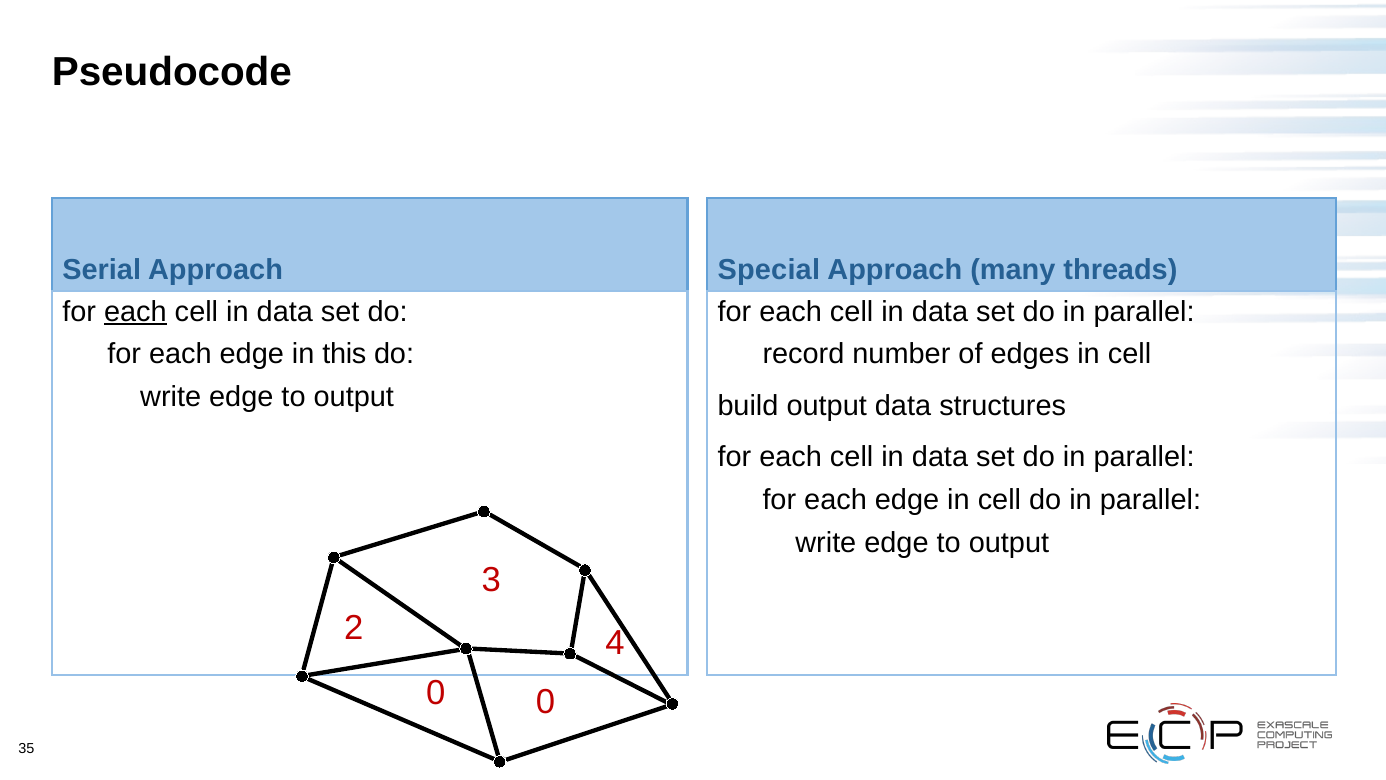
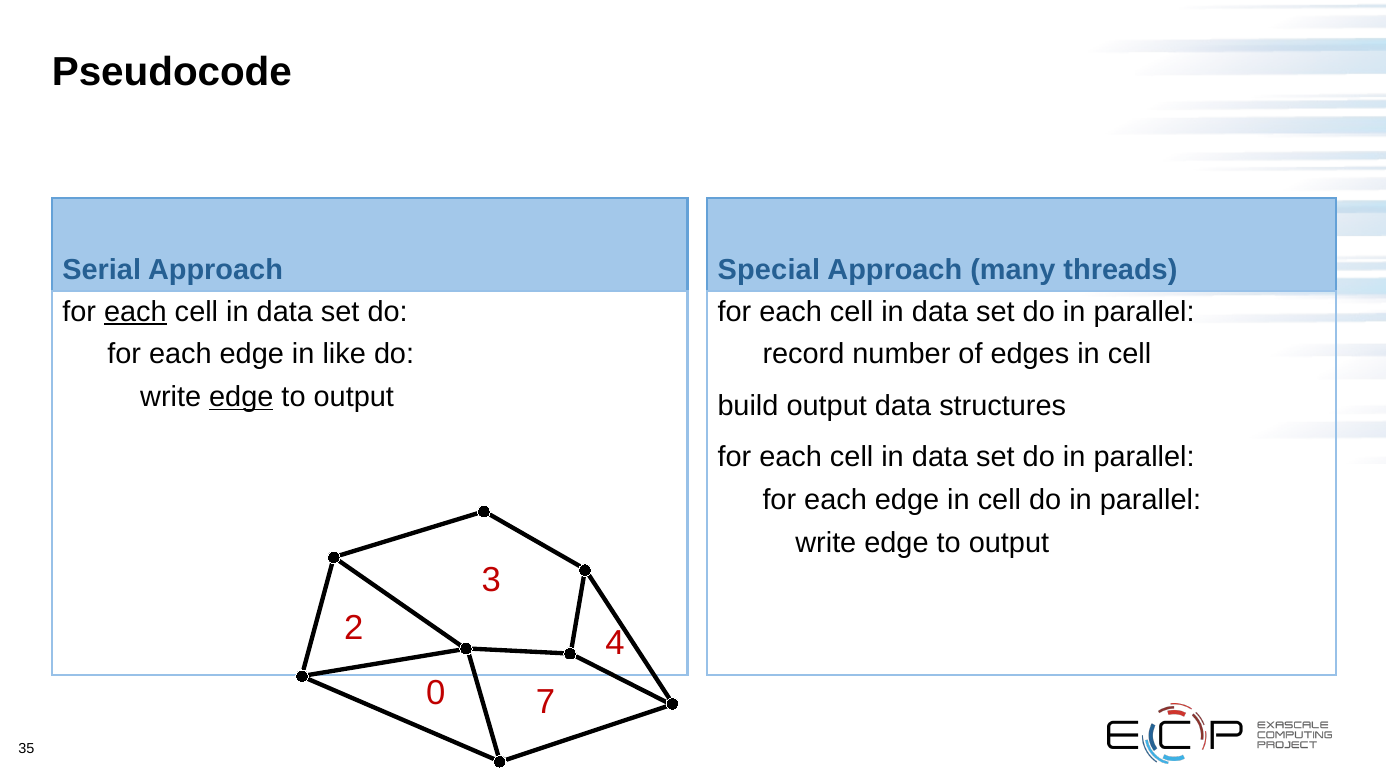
this: this -> like (344, 354)
edge underline: none -> present (241, 397)
0 0: 0 -> 7 (545, 702)
